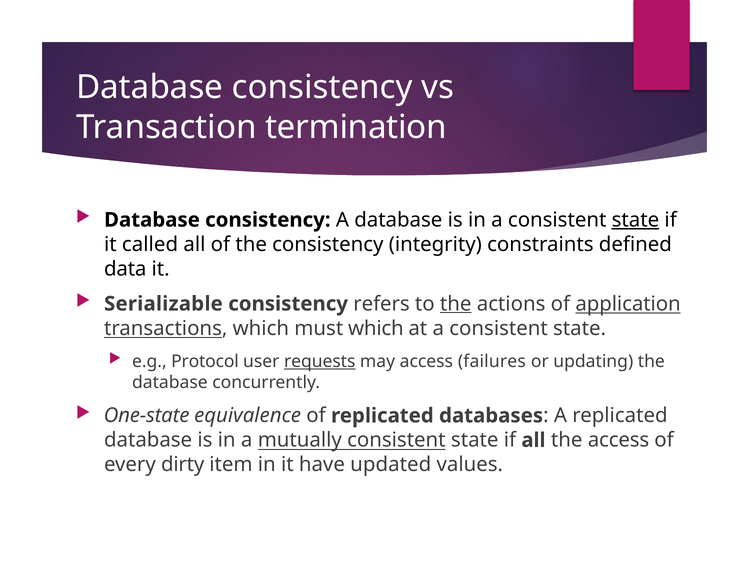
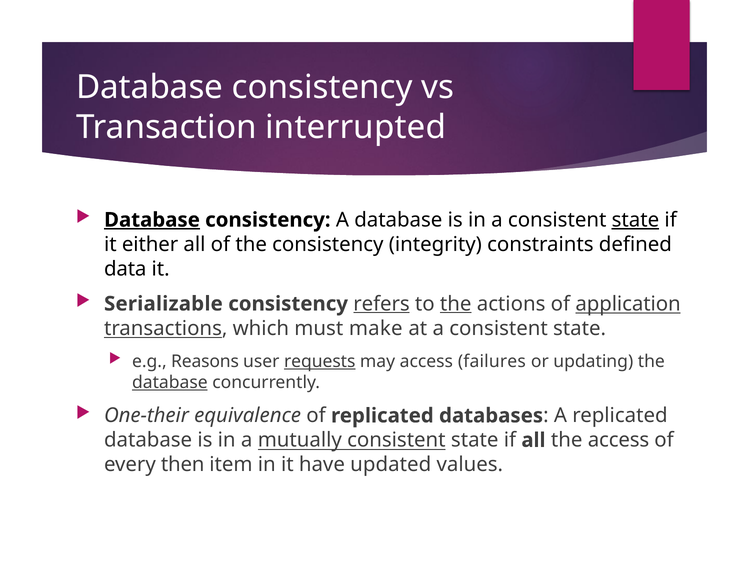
termination: termination -> interrupted (356, 127)
Database underline: none -> present (152, 220)
called: called -> either (150, 244)
refers underline: none -> present (382, 304)
must which: which -> make (376, 328)
Protocol: Protocol -> Reasons (205, 361)
database underline: none -> present (170, 382)
One-state: One-state -> One-their (146, 416)
dirty: dirty -> then (183, 465)
